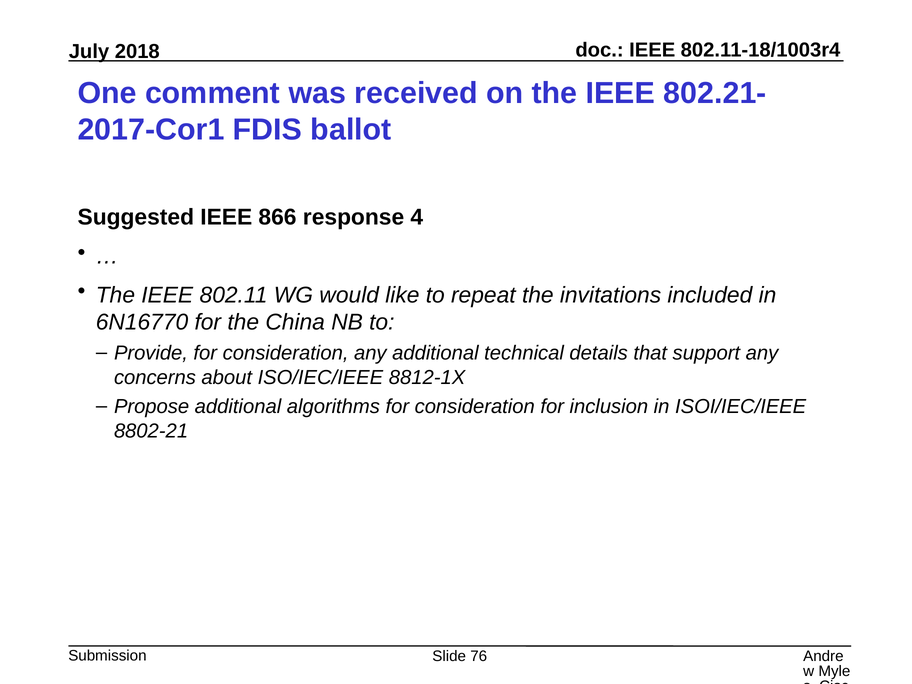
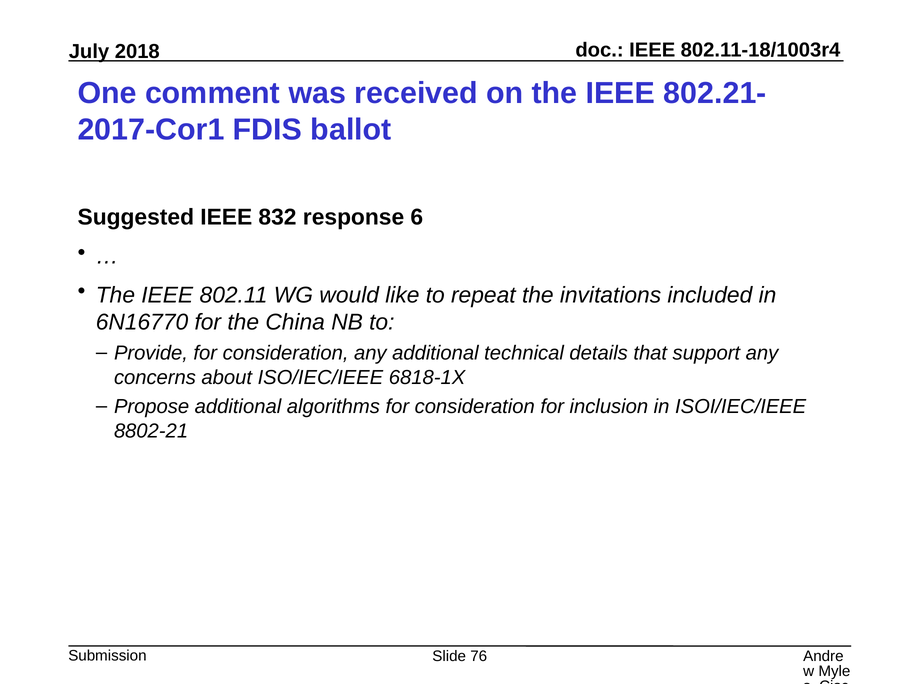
866: 866 -> 832 (278, 217)
4: 4 -> 6 (417, 217)
8812-1X: 8812-1X -> 6818-1X (427, 377)
